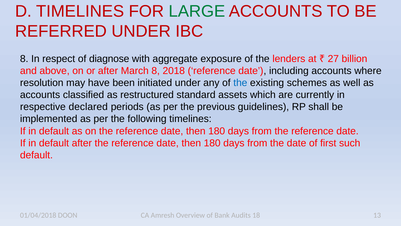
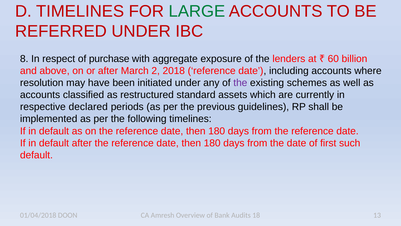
diagnose: diagnose -> purchase (109, 59)
27: 27 -> 60 (333, 59)
March 8: 8 -> 2 (156, 71)
the colour: blue -> purple (240, 83)
